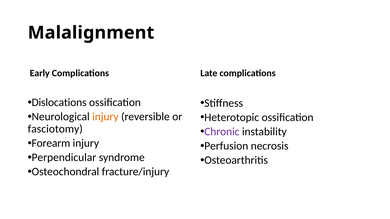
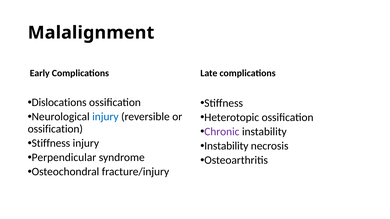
injury colour: orange -> blue (105, 117)
fasciotomy: fasciotomy -> ossification (55, 129)
Forearm: Forearm -> Stiffness (51, 143)
Perfusion: Perfusion -> Instability (226, 146)
